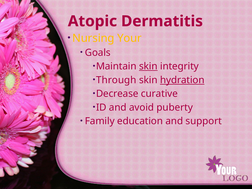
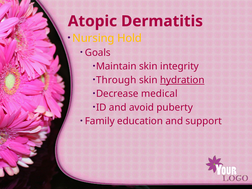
Your: Your -> Hold (130, 38)
skin underline: present -> none (148, 66)
curative: curative -> medical (159, 94)
